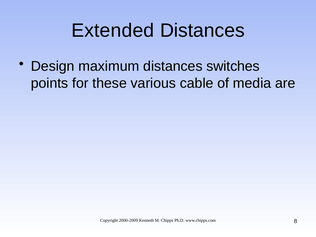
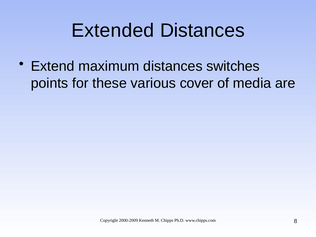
Design: Design -> Extend (53, 66)
cable: cable -> cover (197, 83)
